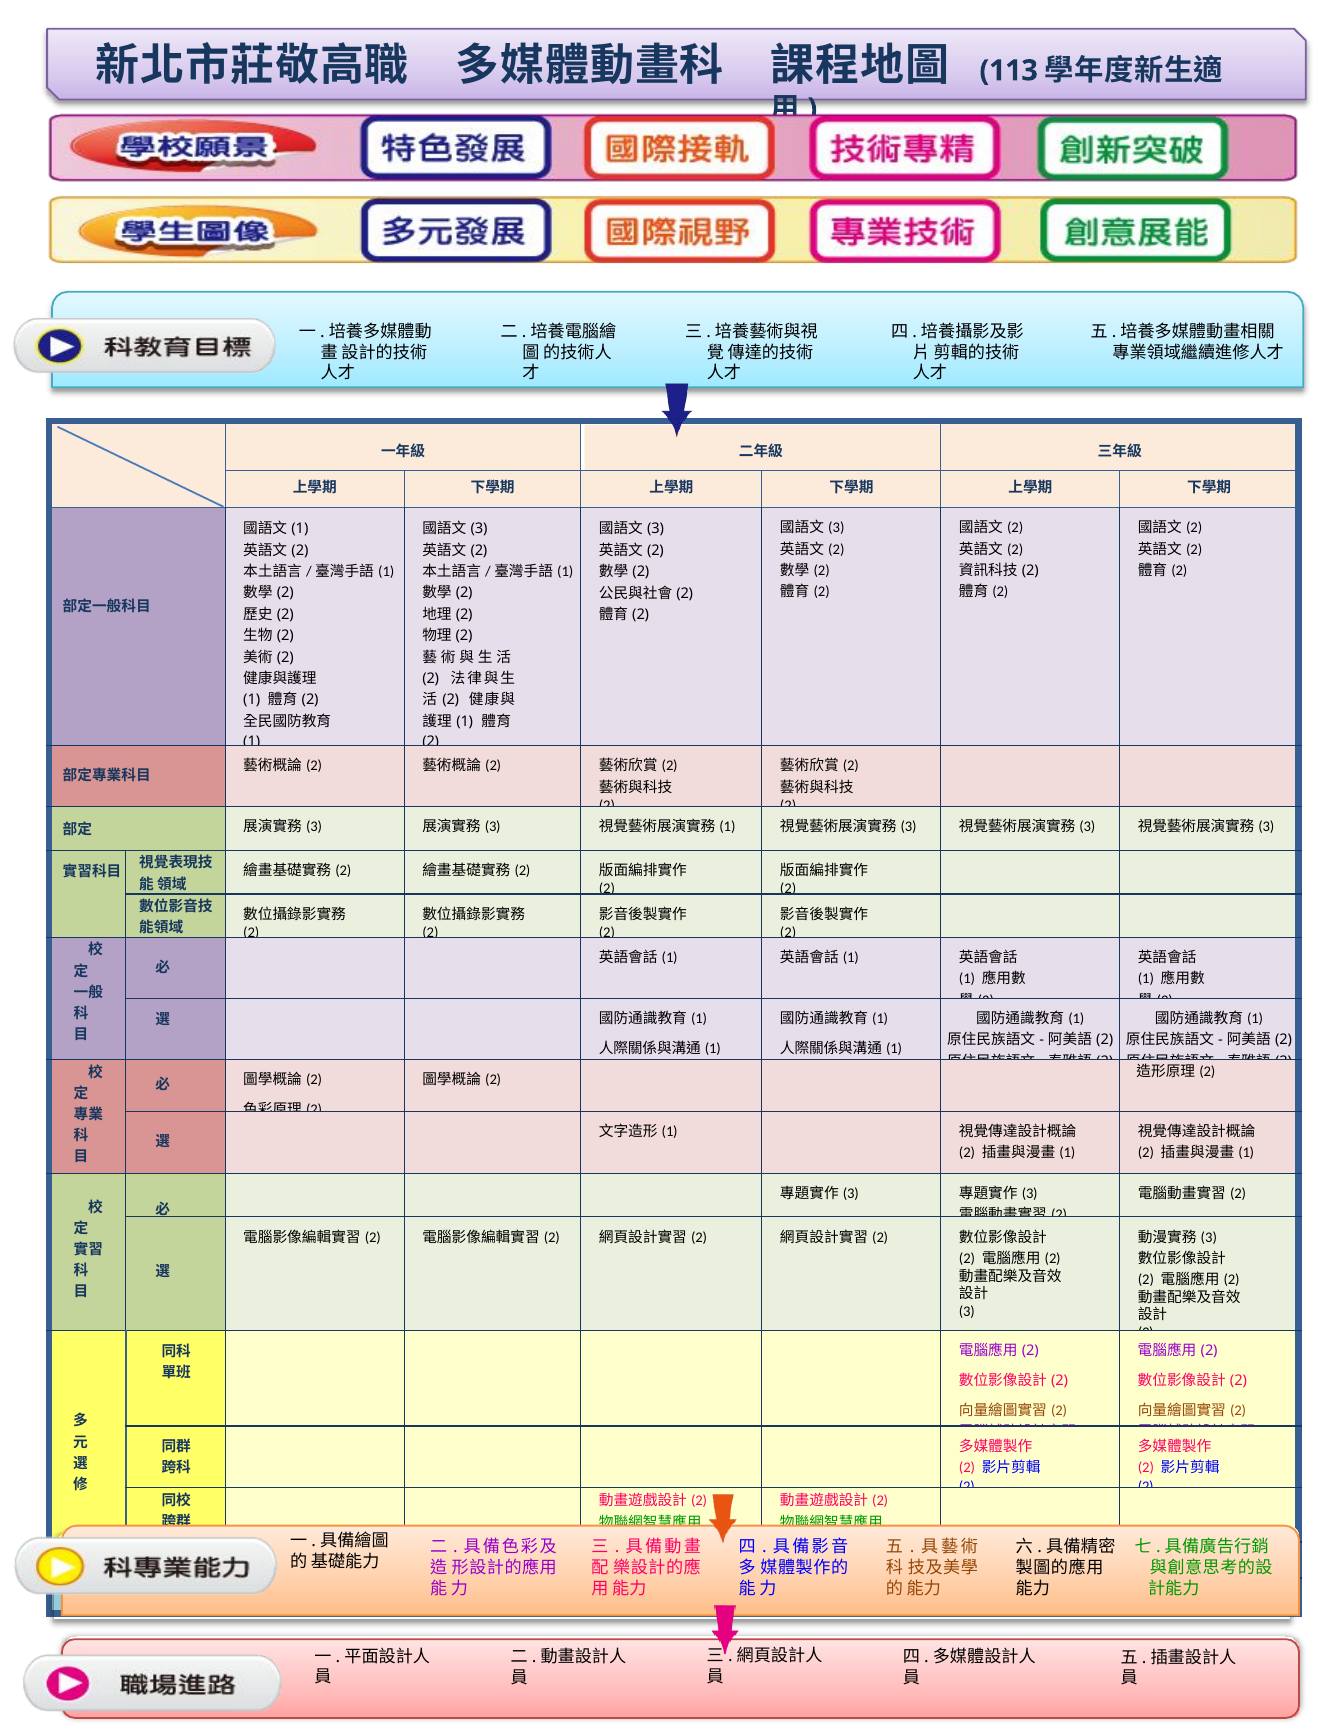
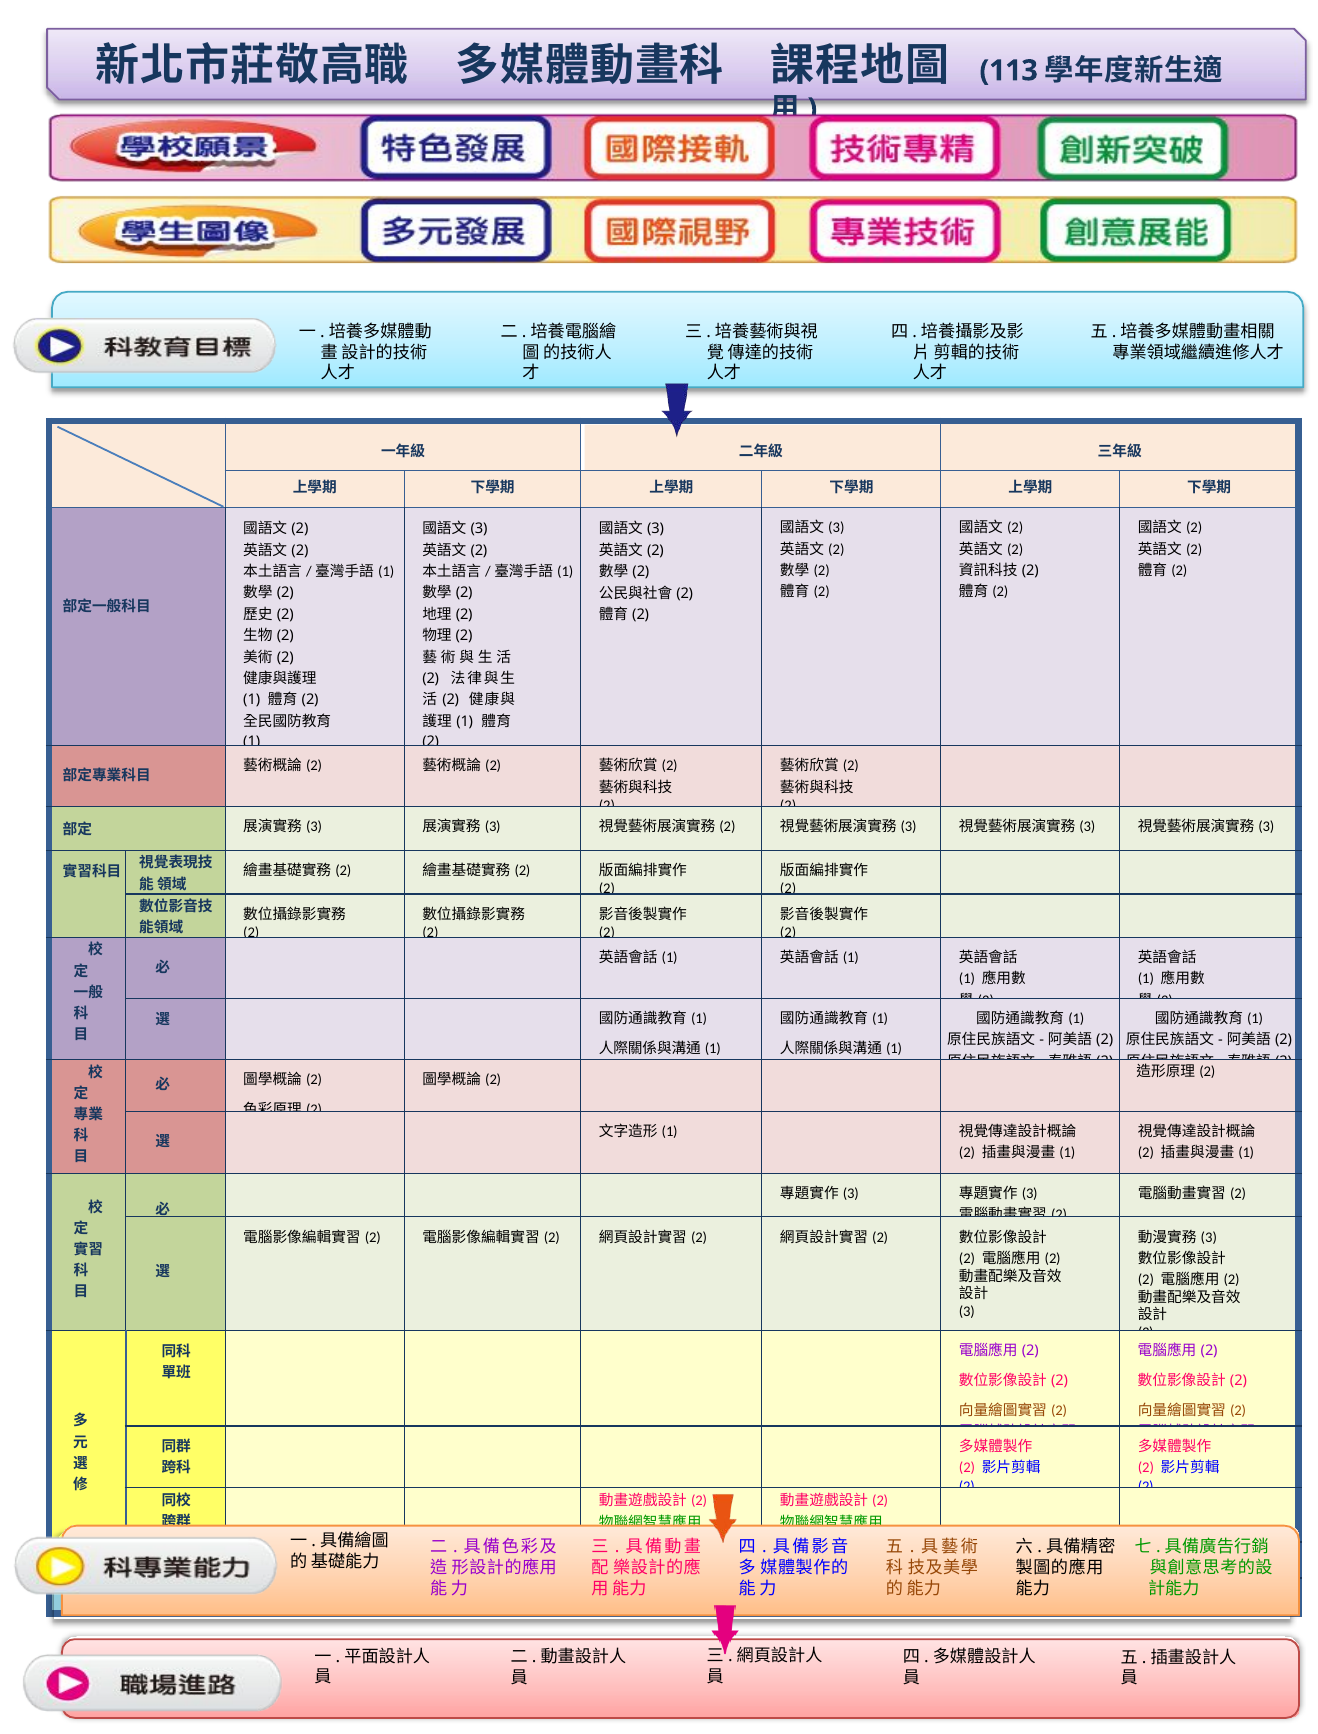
1: 1 -> 2 (300, 529)
1: 1 -> 2 (727, 827)
